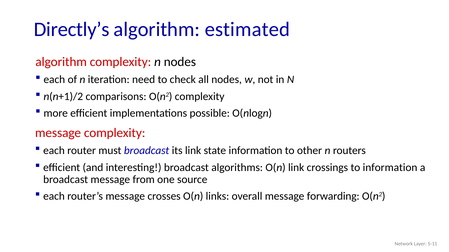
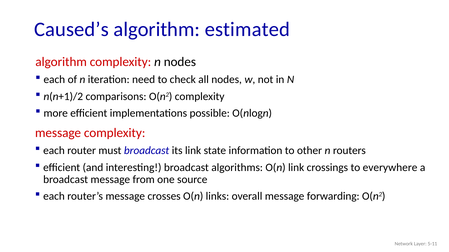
Directly’s: Directly’s -> Caused’s (72, 29)
to information: information -> everywhere (390, 168)
